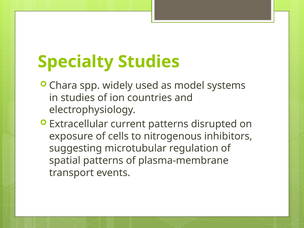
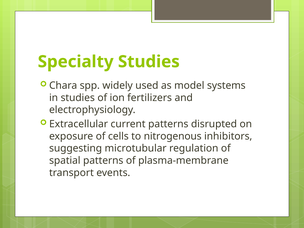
countries: countries -> fertilizers (150, 98)
